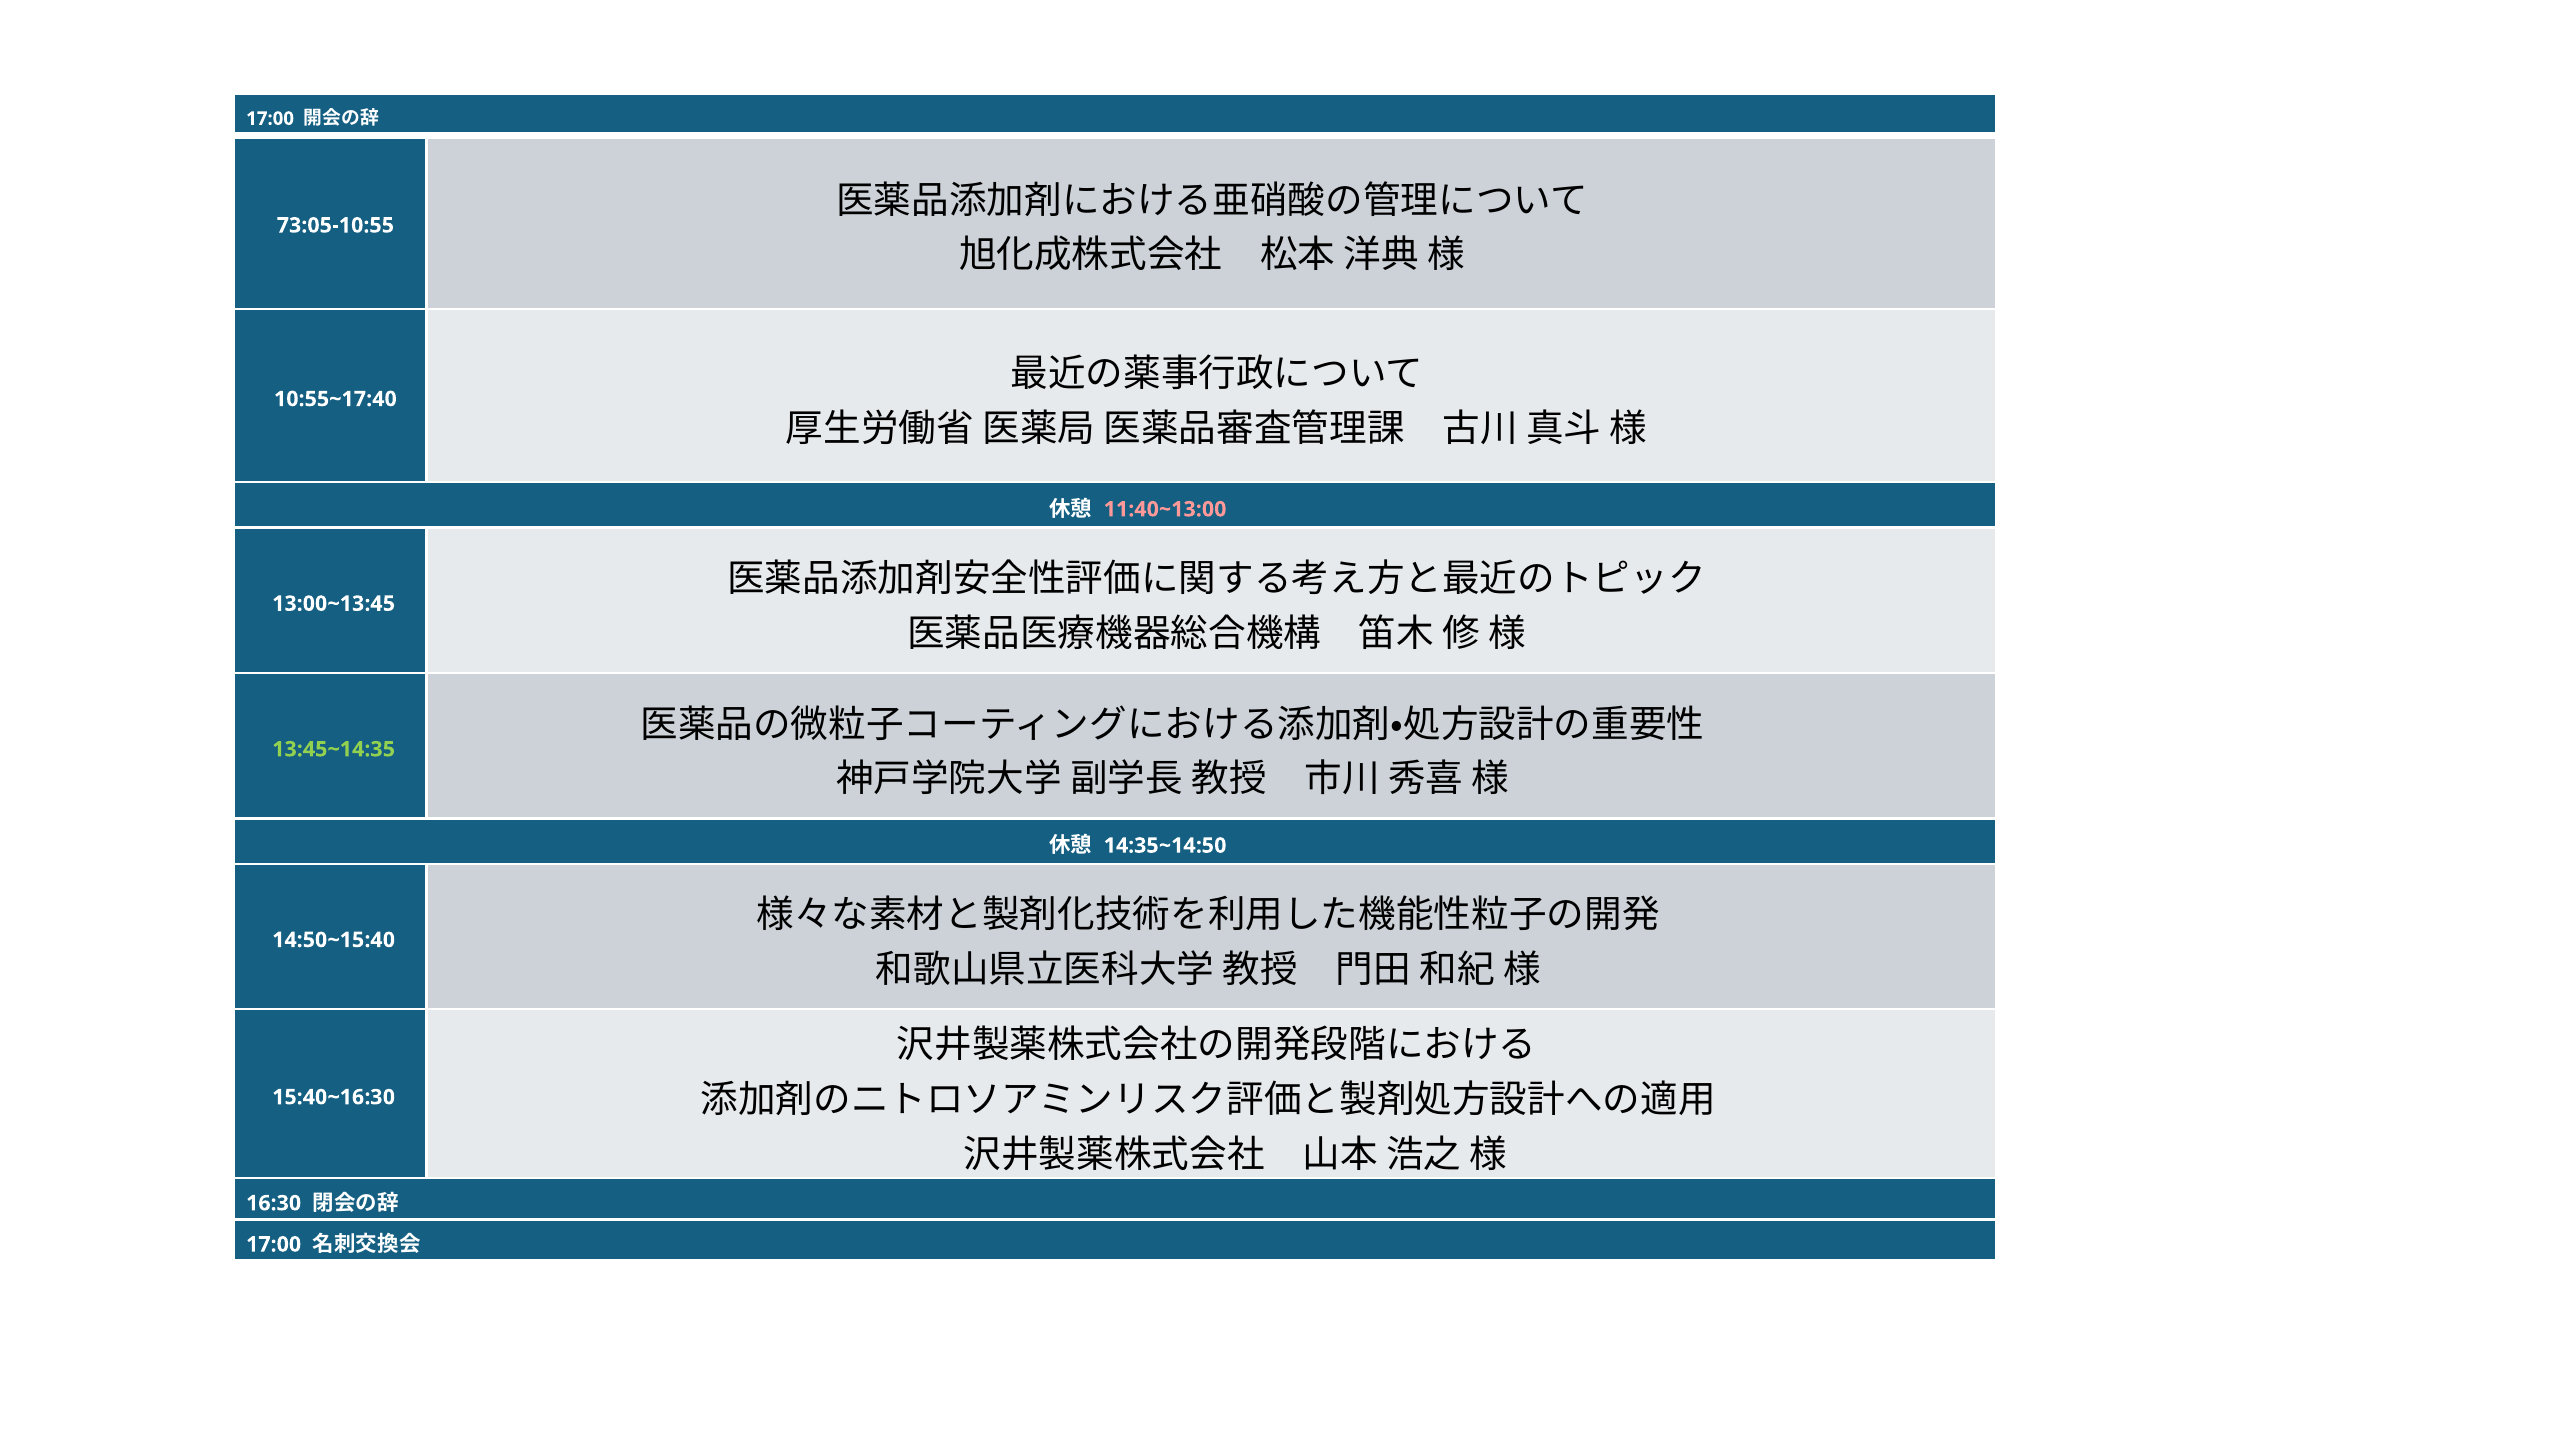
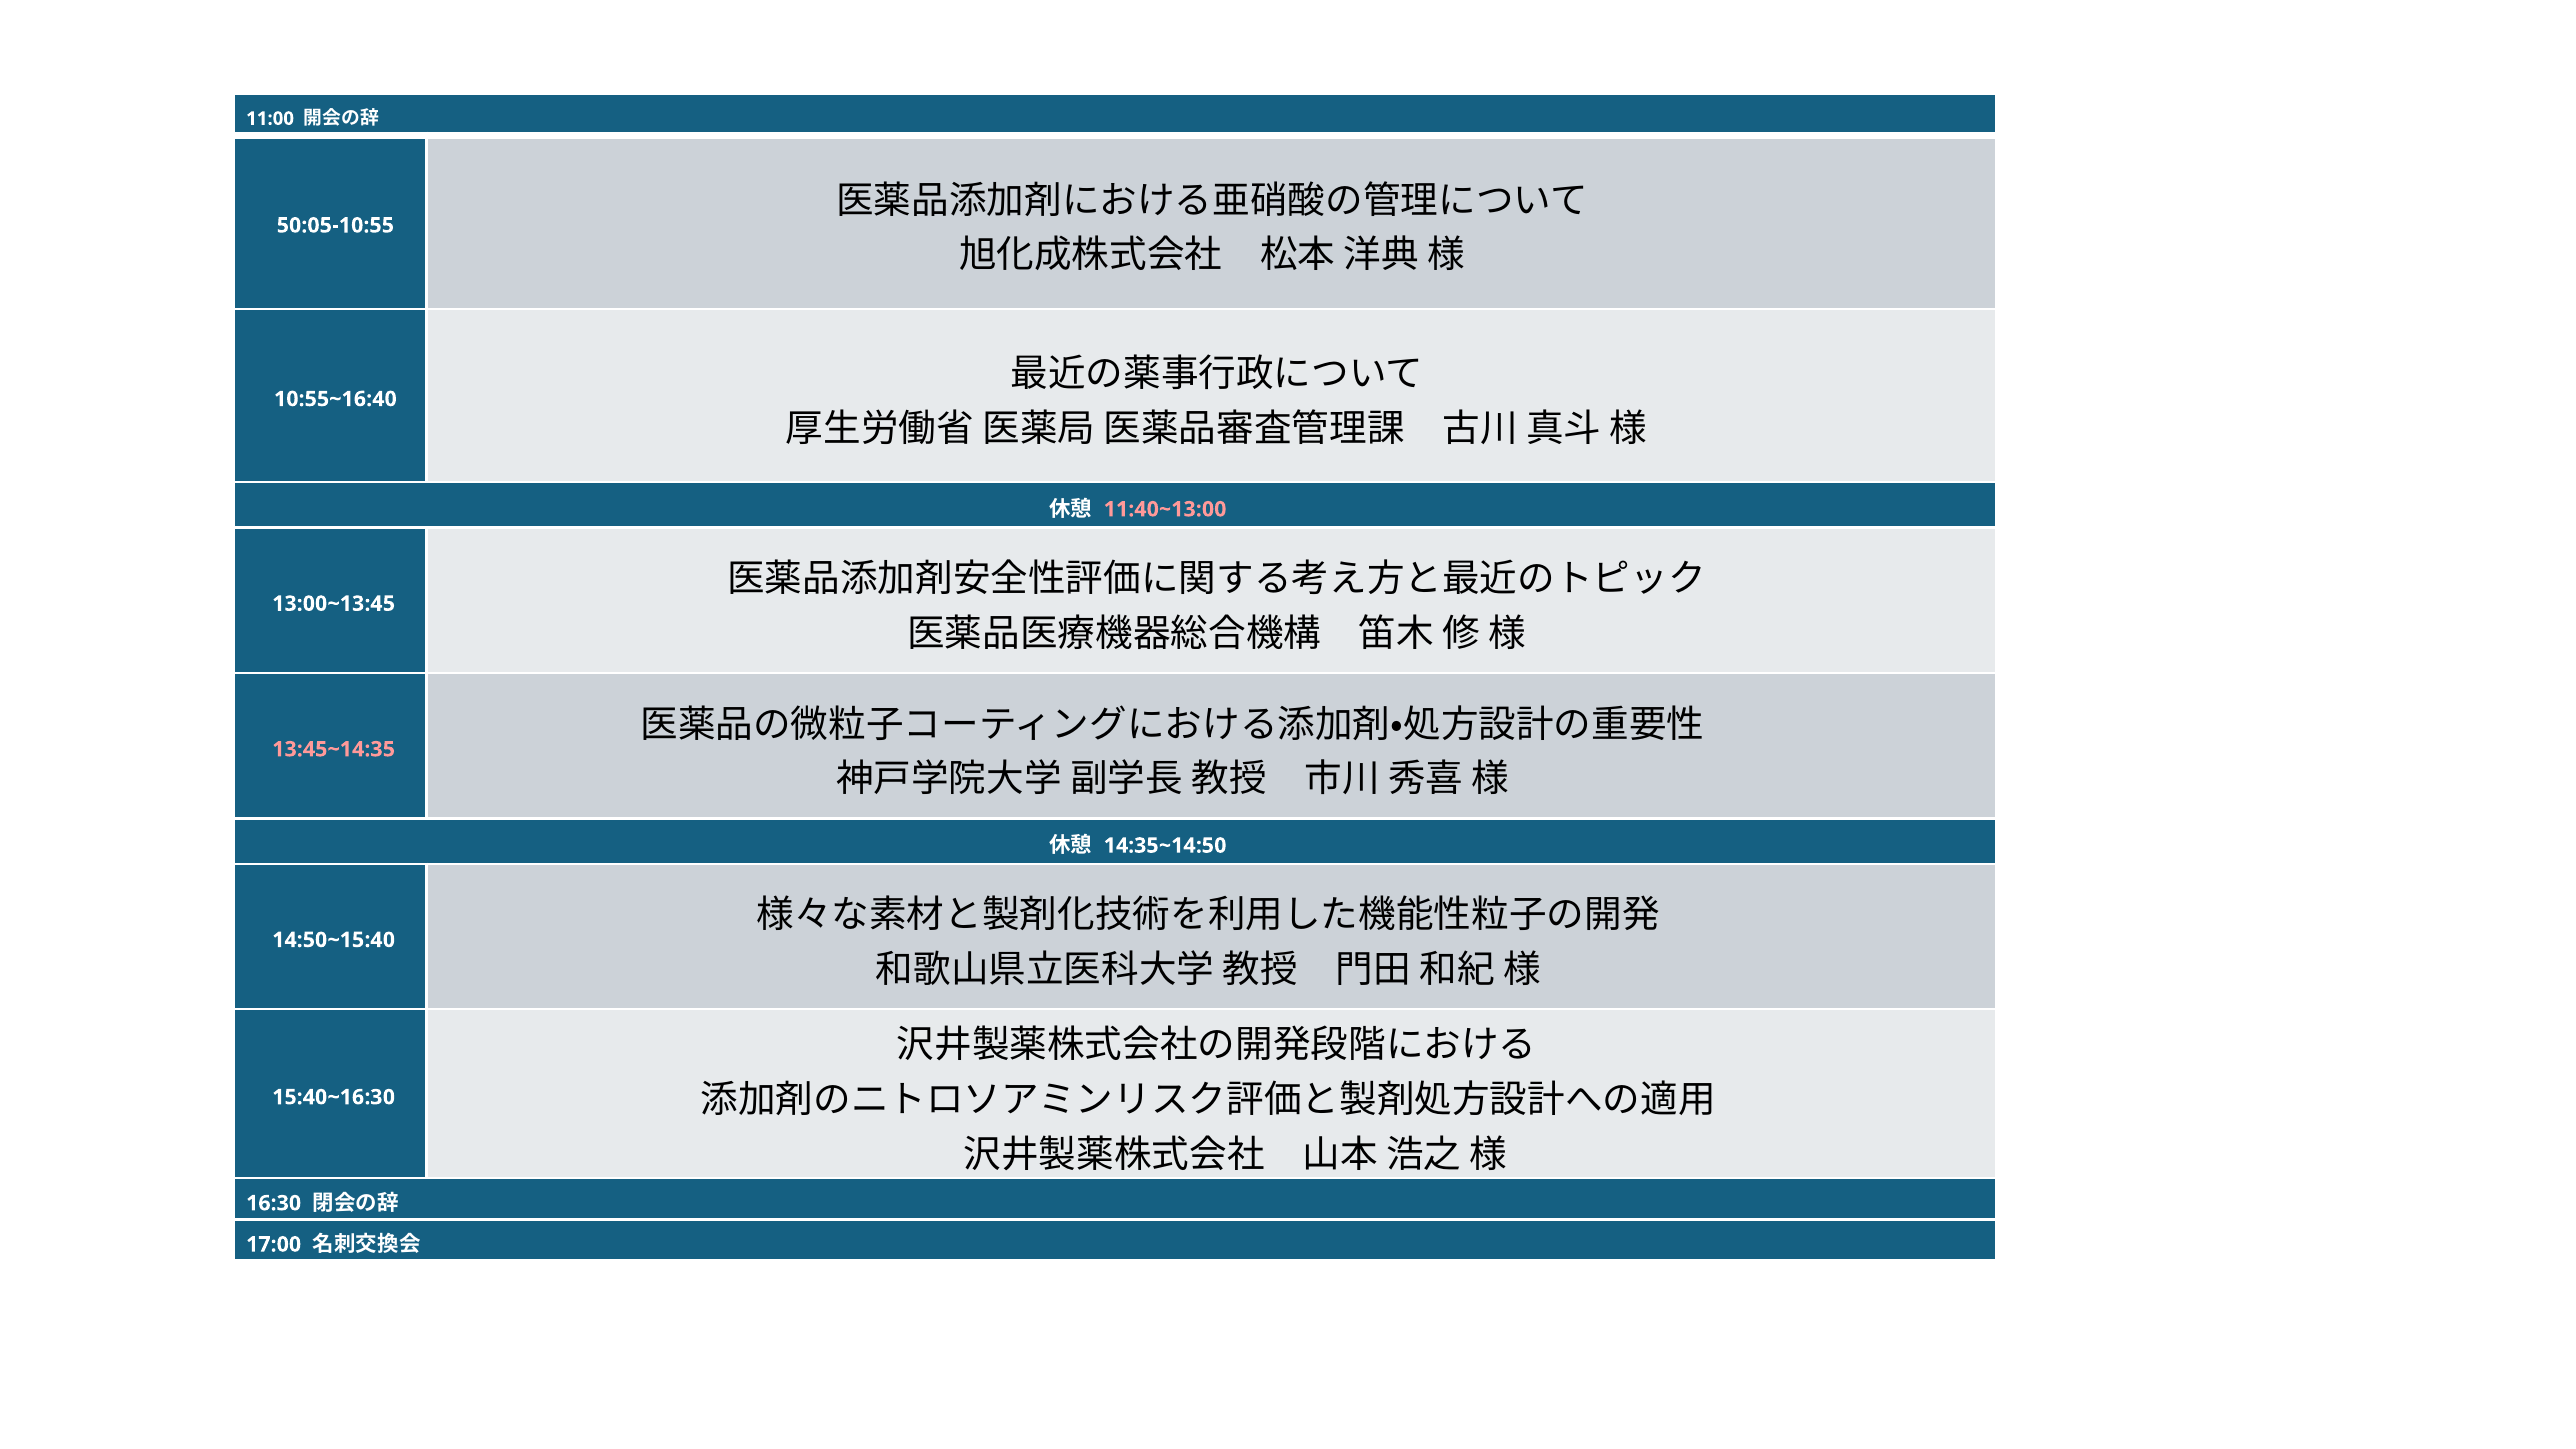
17:00: 17:00 -> 11:00 (270, 119)
73:05-10:55: 73:05-10:55 -> 50:05-10:55 (335, 225)
10:55~17:40: 10:55~17:40 -> 10:55~16:40 (335, 399)
13:45~14:35 colour: light green -> pink (334, 749)
